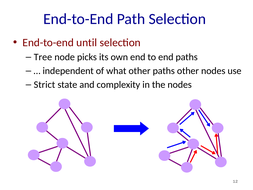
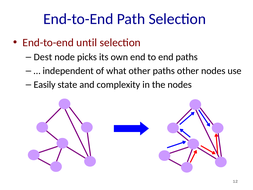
Tree: Tree -> Dest (43, 57)
Strict: Strict -> Easily (45, 85)
